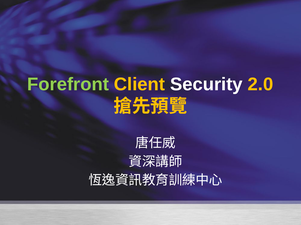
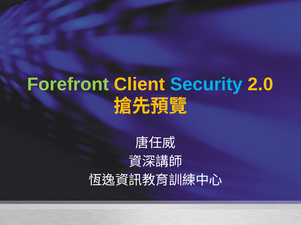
Security colour: white -> light blue (206, 85)
